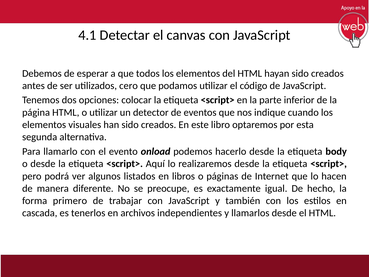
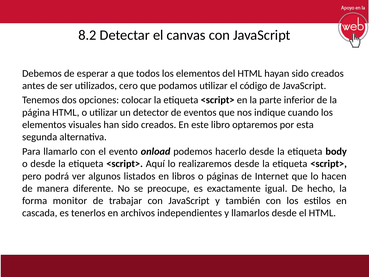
4.1: 4.1 -> 8.2 (87, 35)
primero: primero -> monitor (70, 201)
